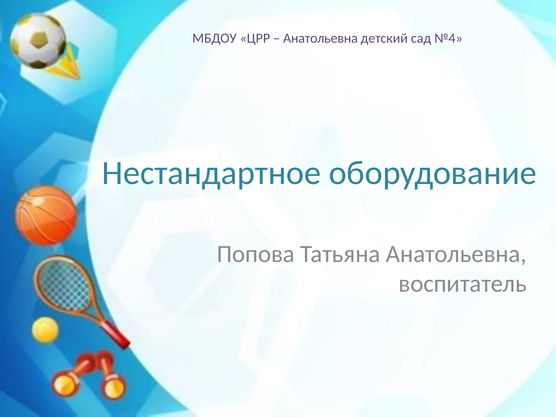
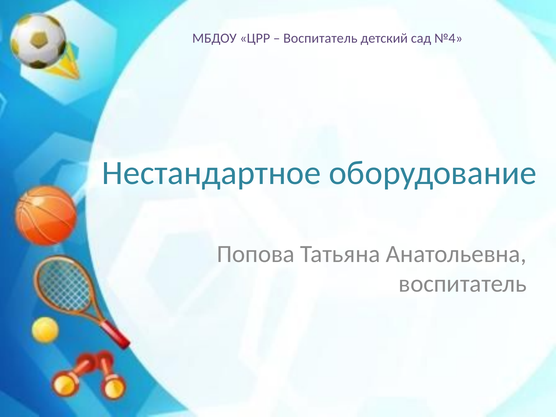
Анатольевна: Анатольевна -> Воспитатель (320, 38)
